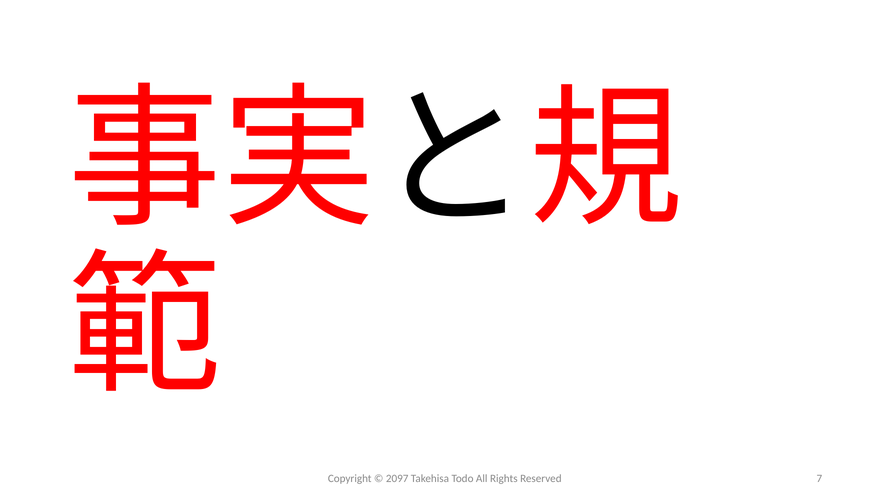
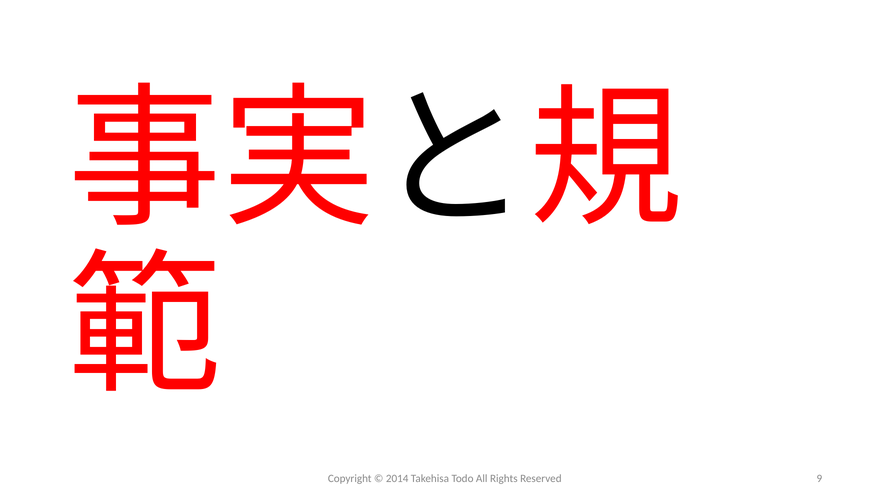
2097: 2097 -> 2014 (397, 478)
7: 7 -> 9 (819, 478)
